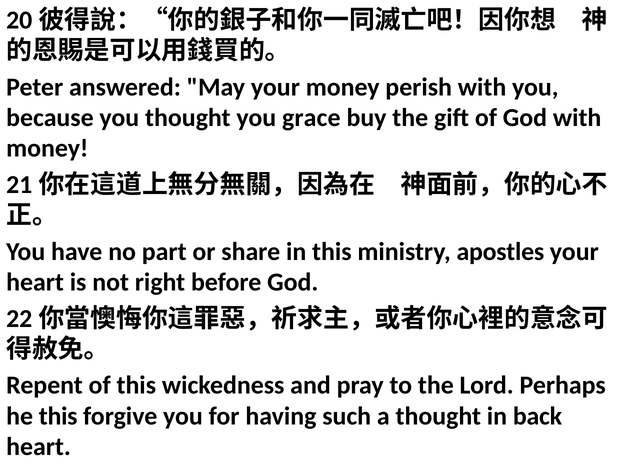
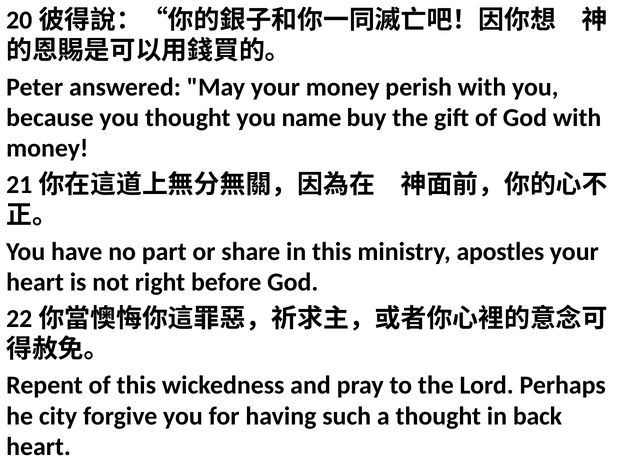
grace: grace -> name (311, 118)
he this: this -> city (58, 417)
